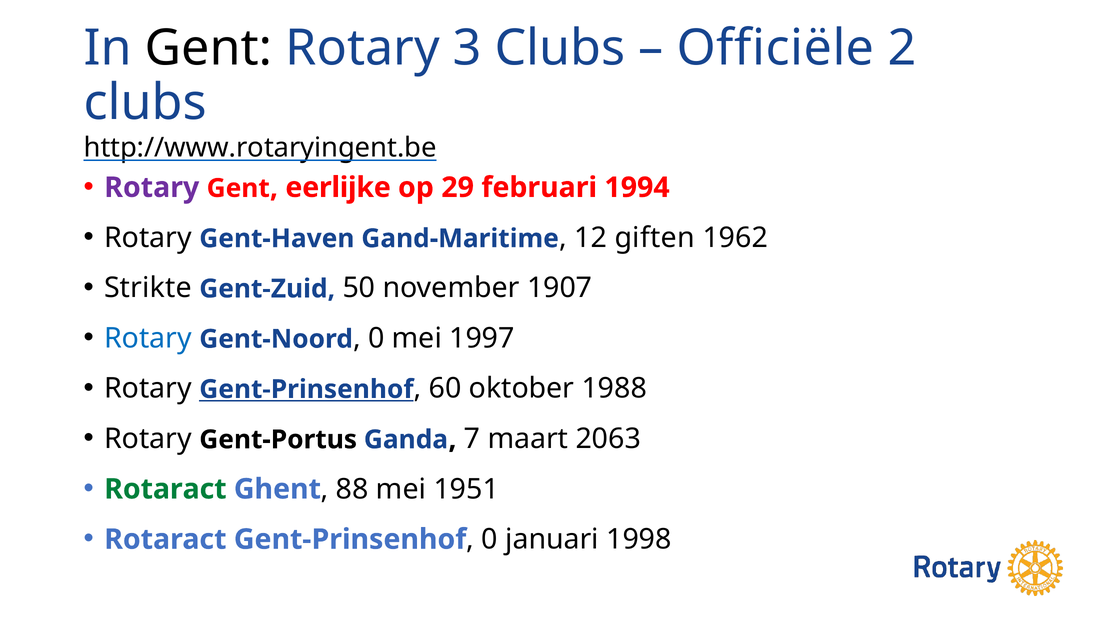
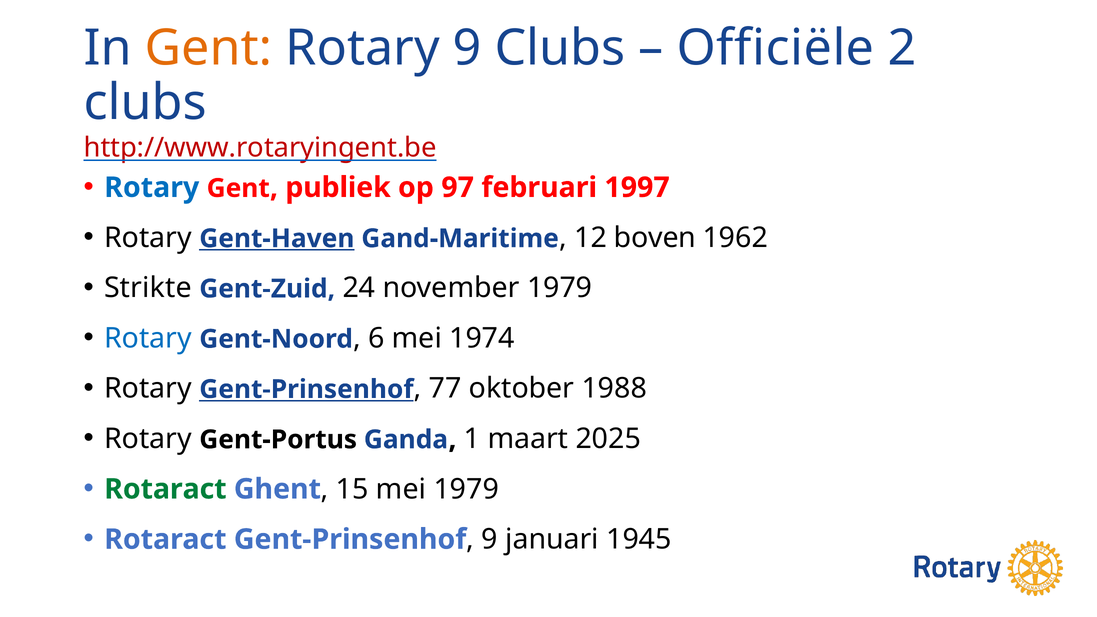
Gent colour: black -> orange (209, 48)
Rotary 3: 3 -> 9 (467, 48)
http://www.rotaryingent.be colour: black -> red (260, 148)
Rotary colour: purple -> blue (152, 188)
eerlijke: eerlijke -> publiek (338, 188)
29: 29 -> 97 (458, 188)
1994: 1994 -> 1997 (637, 188)
Gent-Haven underline: none -> present (277, 239)
giften: giften -> boven (655, 238)
50: 50 -> 24 (359, 288)
november 1907: 1907 -> 1979 (560, 288)
0: 0 -> 6 (376, 338)
1997: 1997 -> 1974 (482, 338)
60: 60 -> 77 (445, 389)
7: 7 -> 1 (472, 439)
2063: 2063 -> 2025 (608, 439)
88: 88 -> 15 (352, 489)
mei 1951: 1951 -> 1979 (466, 489)
0: 0 -> 9 (490, 539)
1998: 1998 -> 1945 (639, 539)
